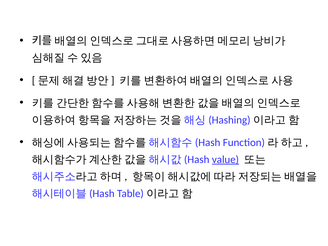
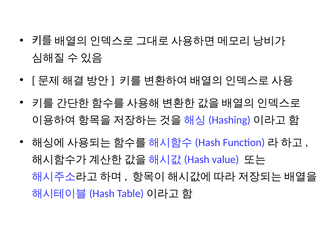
value underline: present -> none (225, 159)
